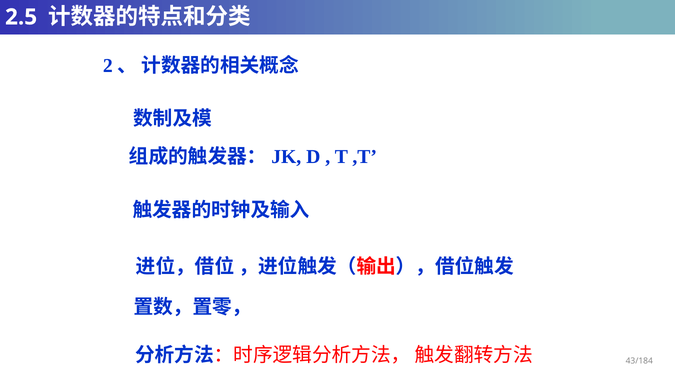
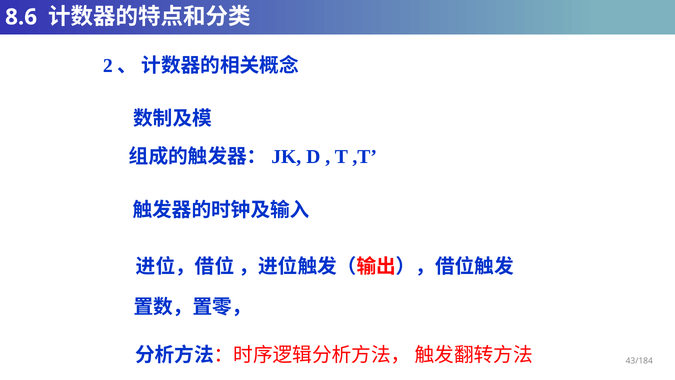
2.5: 2.5 -> 8.6 (21, 17)
